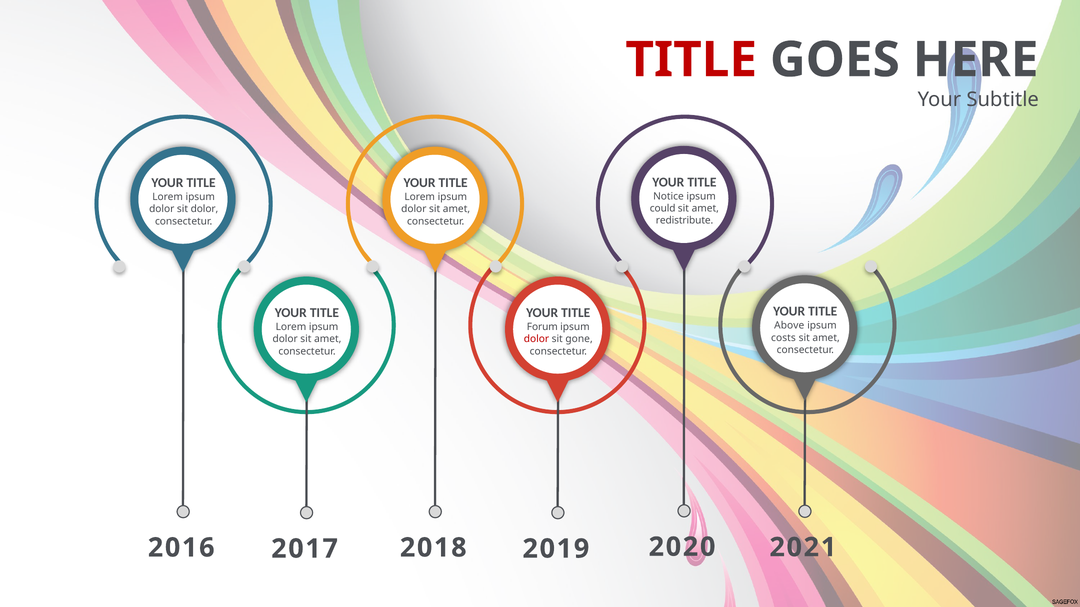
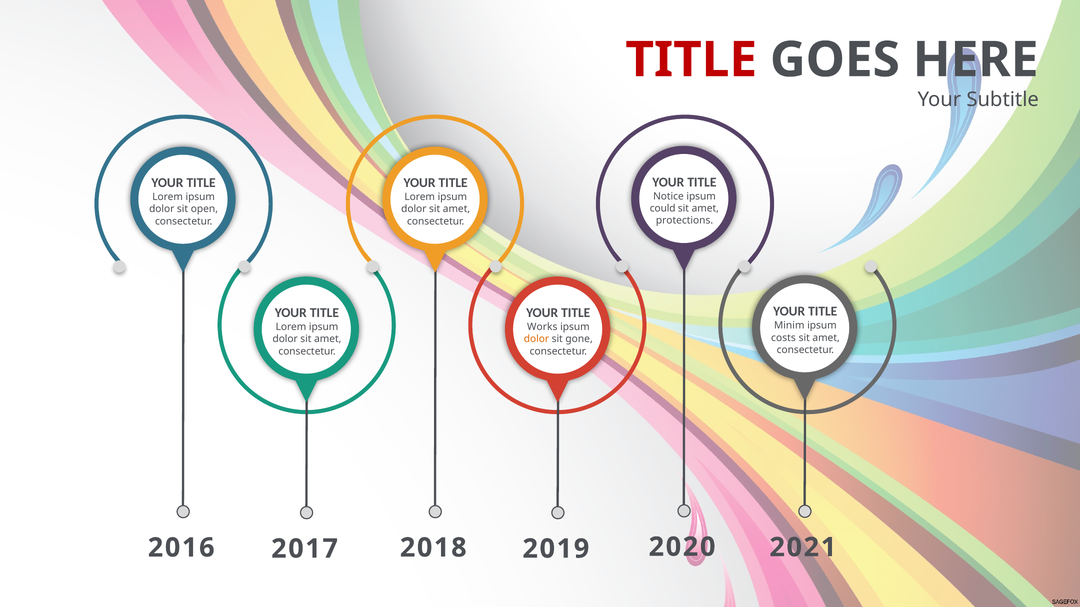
sit dolor: dolor -> open (204, 209)
redistribute: redistribute -> protections (685, 221)
Above: Above -> Minim (789, 326)
Forum: Forum -> Works (542, 327)
dolor colour: red -> orange (536, 339)
